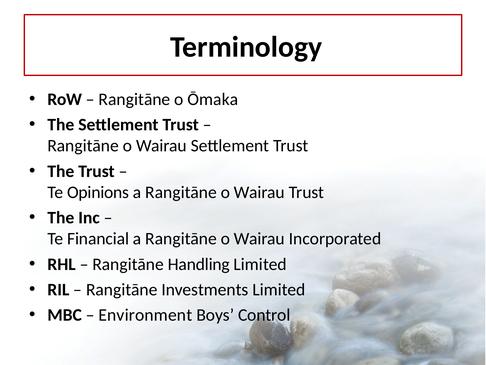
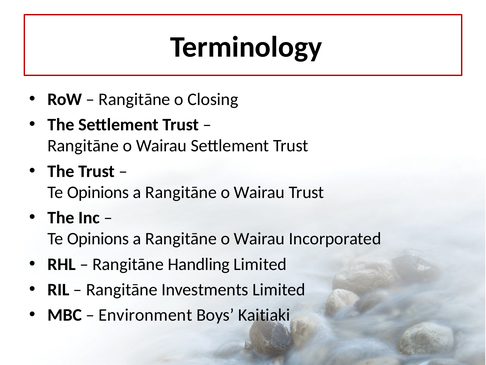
Ōmaka: Ōmaka -> Closing (213, 99)
Financial: Financial -> Opinions (98, 238)
Control: Control -> Kaitiaki (264, 315)
